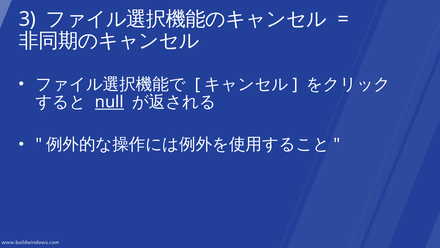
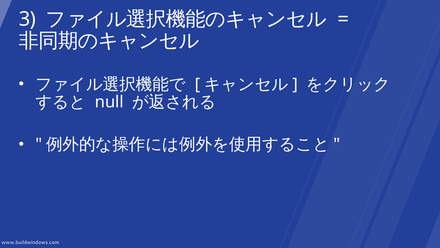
null underline: present -> none (109, 102)
